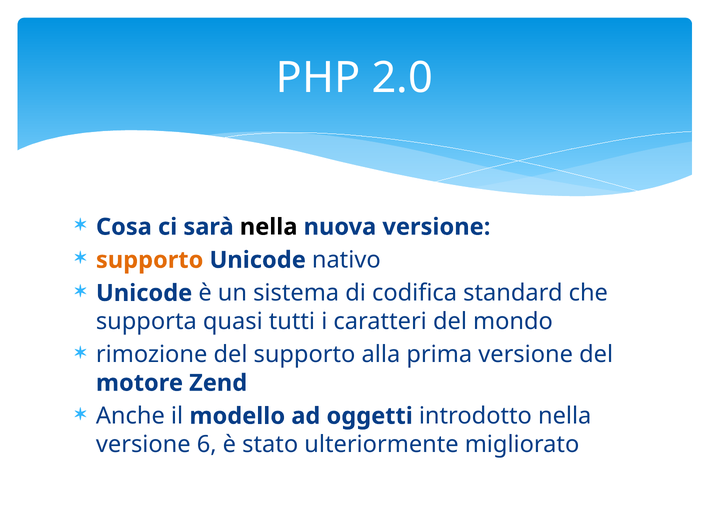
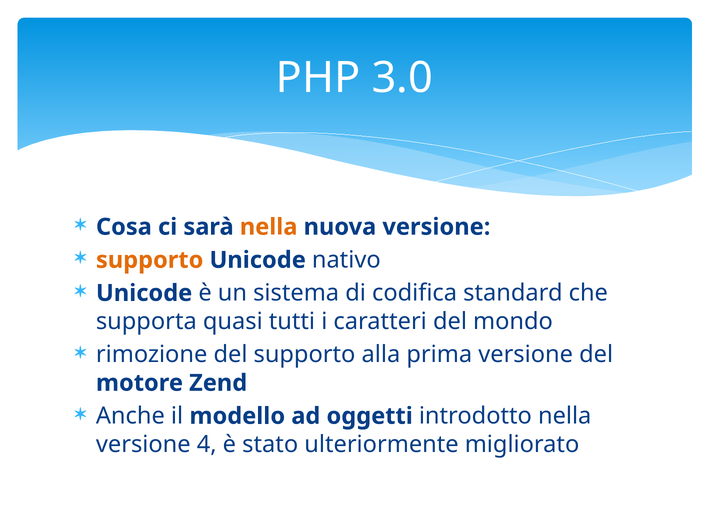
2.0: 2.0 -> 3.0 (402, 78)
nella colour: black -> orange (269, 227)
6: 6 -> 4 (207, 444)
